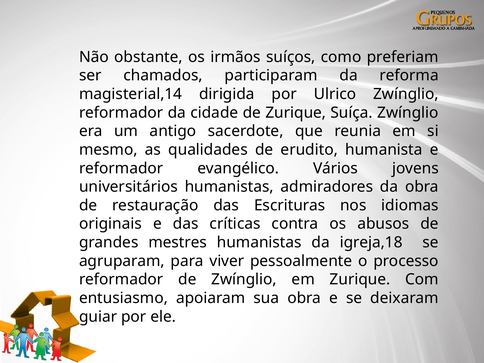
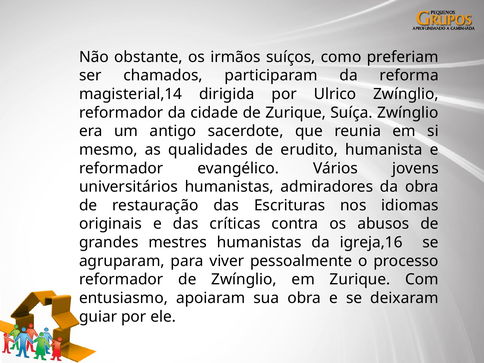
igreja,18: igreja,18 -> igreja,16 (371, 242)
